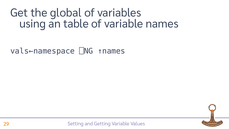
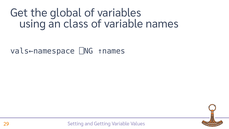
table: table -> class (76, 24)
